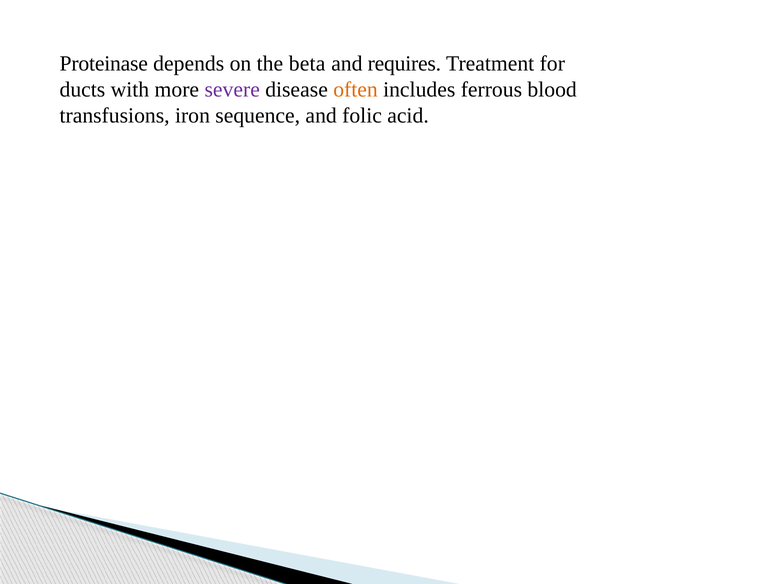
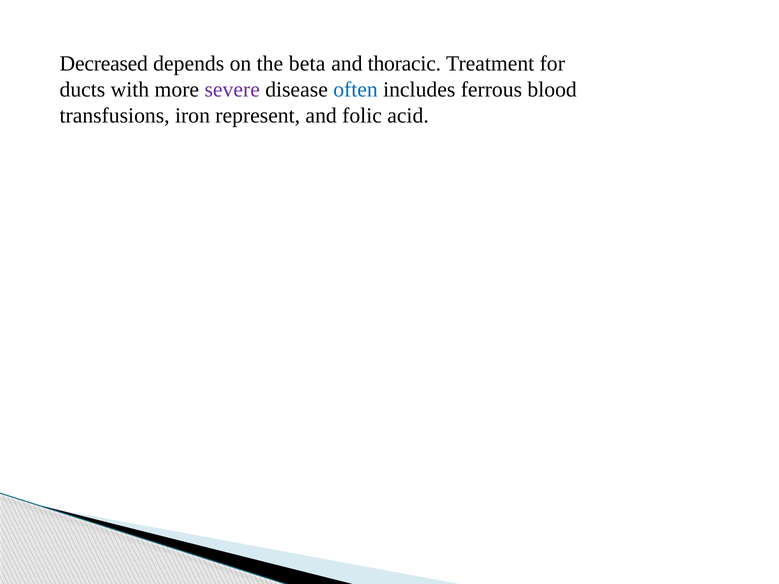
Proteinase: Proteinase -> Decreased (104, 64)
requires: requires -> thoracic (404, 64)
often colour: orange -> blue (356, 90)
sequence: sequence -> represent (258, 116)
